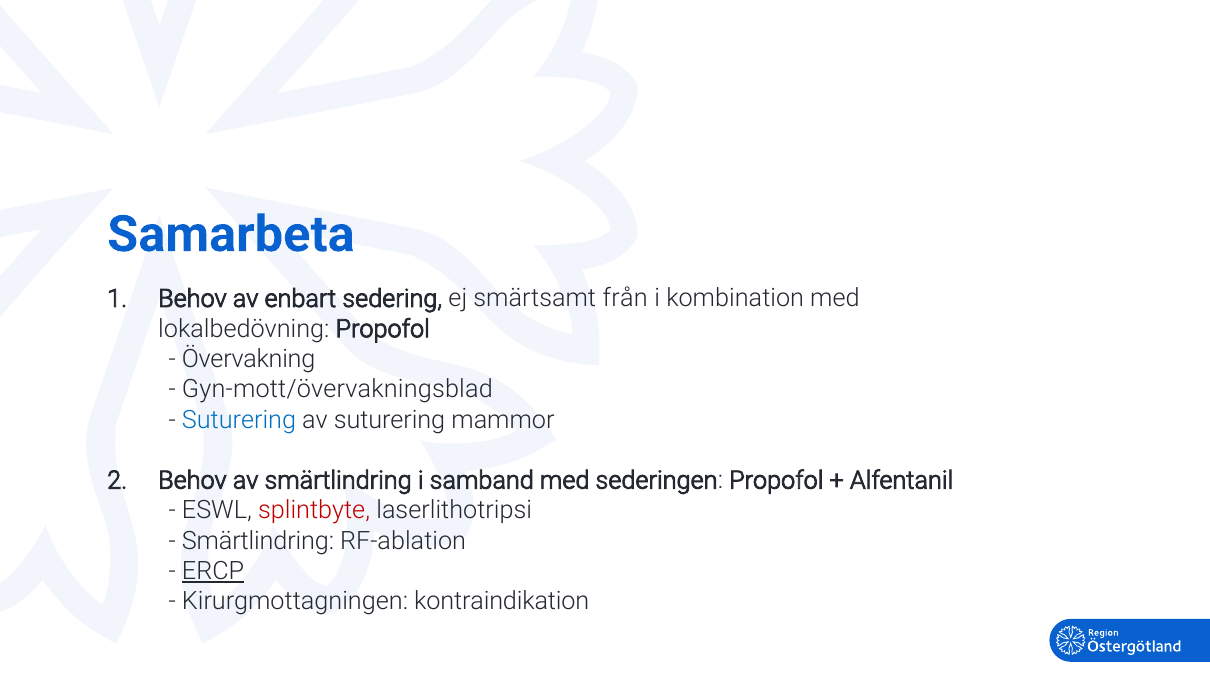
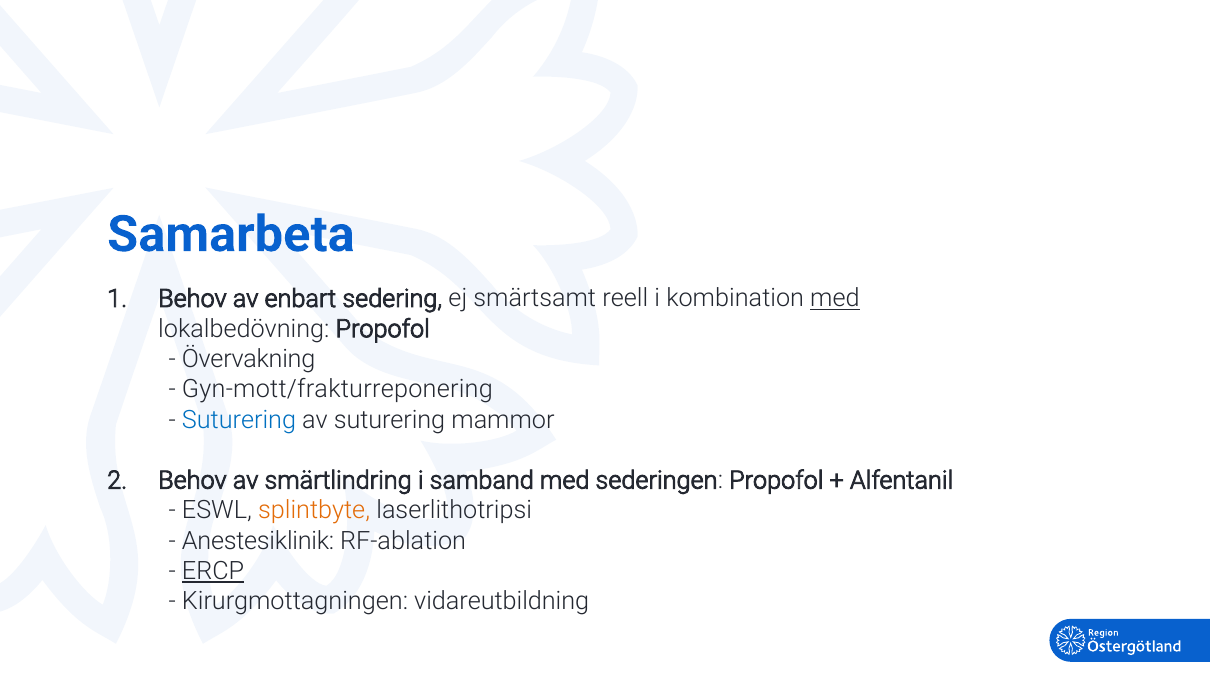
från: från -> reell (625, 298)
med underline: none -> present (835, 298)
Gyn-mott/övervakningsblad: Gyn-mott/övervakningsblad -> Gyn-mott/frakturreponering (337, 389)
splintbyte colour: red -> orange (314, 510)
Smärtlindring: Smärtlindring -> Anestesiklinik (258, 541)
kontraindikation: kontraindikation -> vidareutbildning (502, 601)
